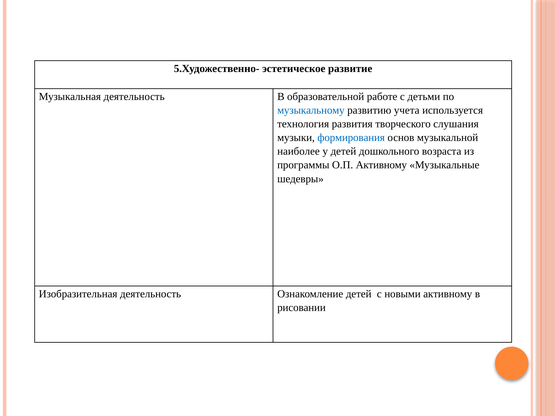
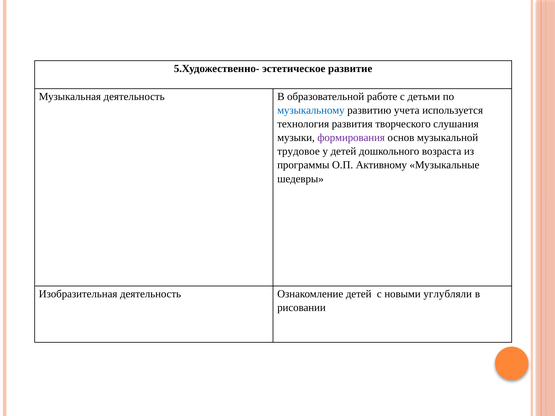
формирования colour: blue -> purple (351, 138)
наиболее: наиболее -> трудовое (298, 151)
новыми активному: активному -> углубляли (448, 294)
